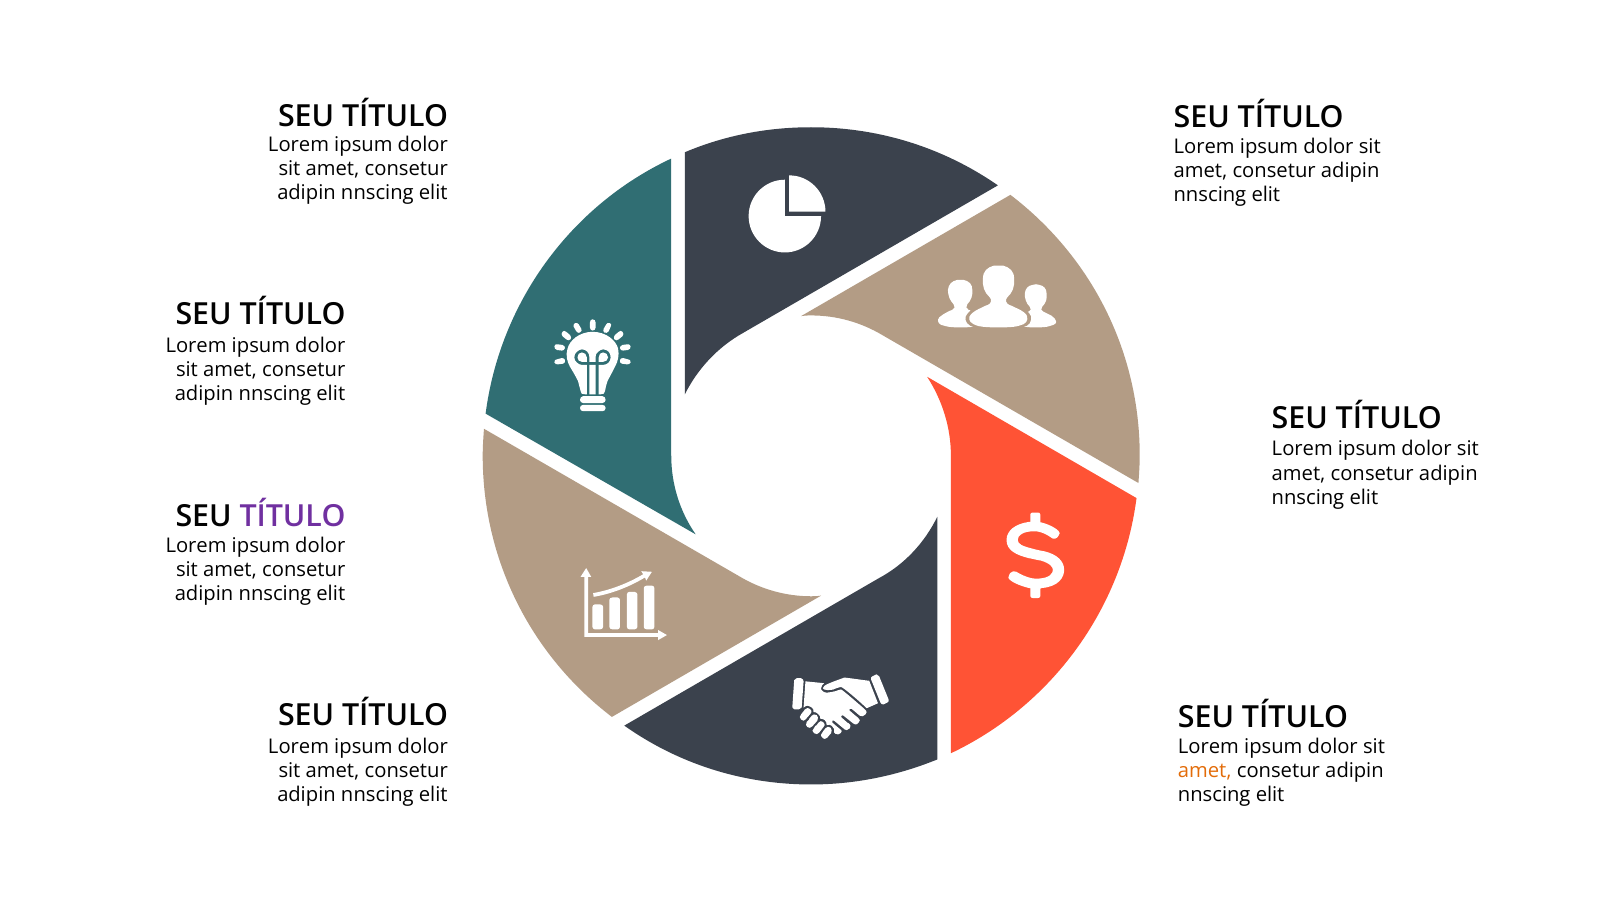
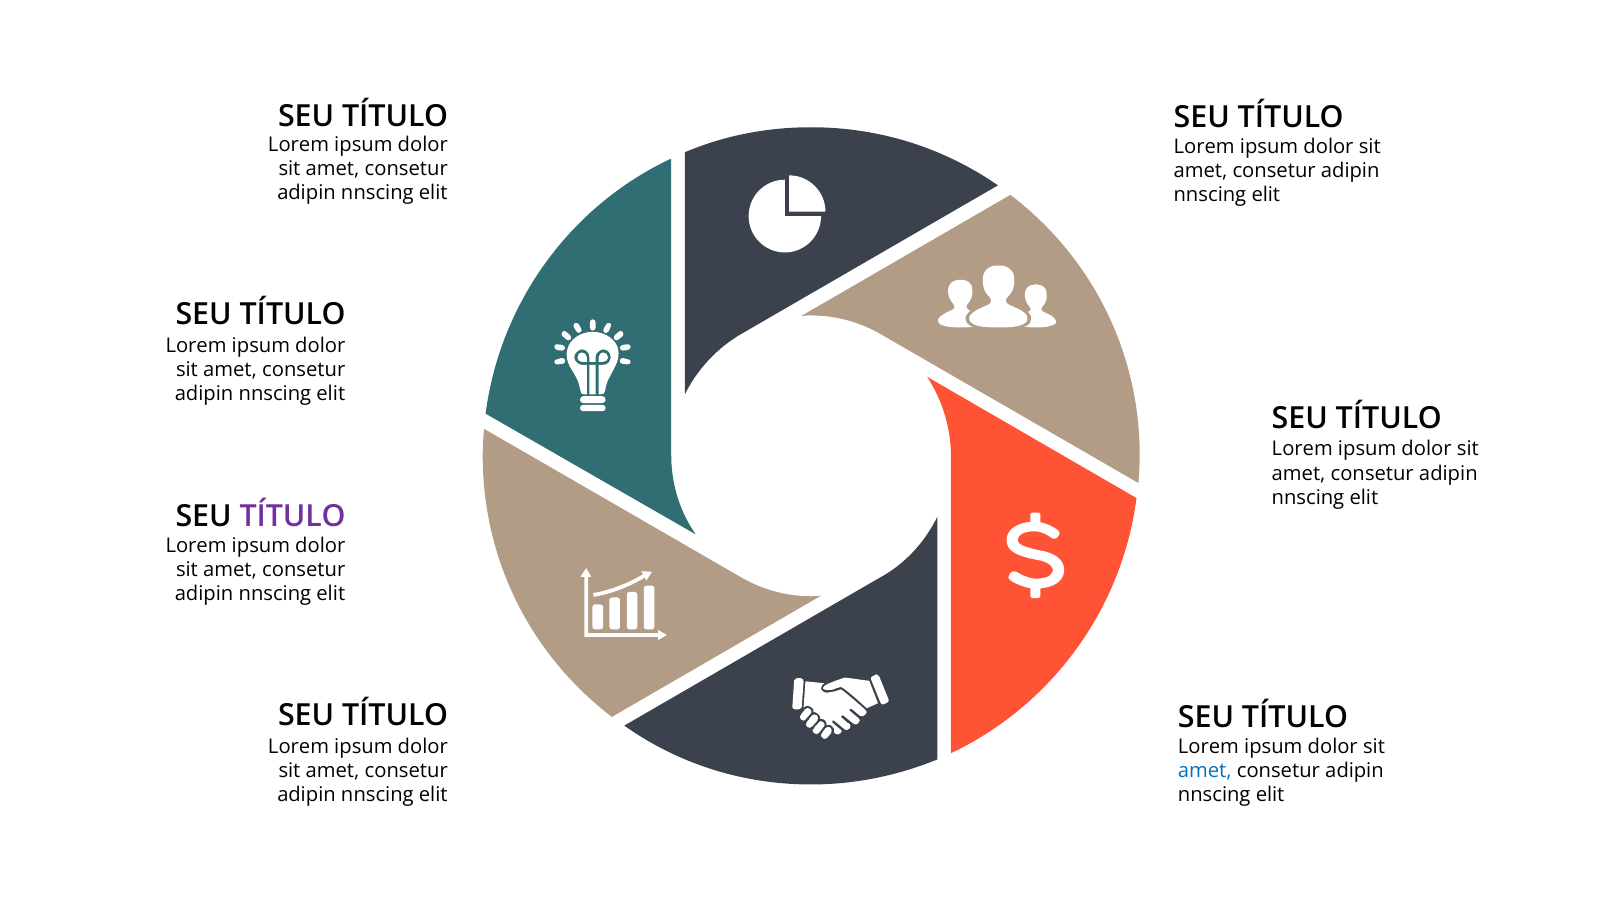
amet colour: orange -> blue (1205, 771)
